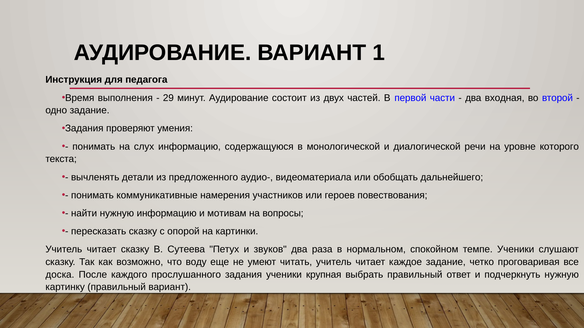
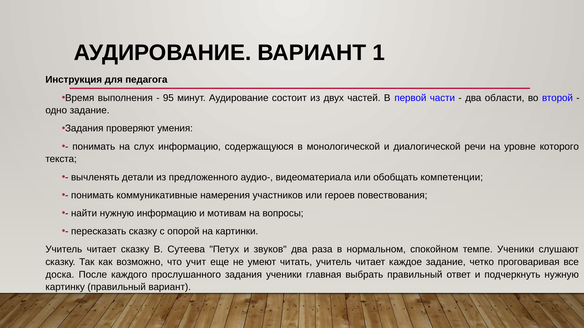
29: 29 -> 95 (168, 98)
входная: входная -> области (505, 98)
дальнейшего: дальнейшего -> компетенции (452, 177)
воду: воду -> учит (196, 262)
крупная: крупная -> главная (324, 275)
